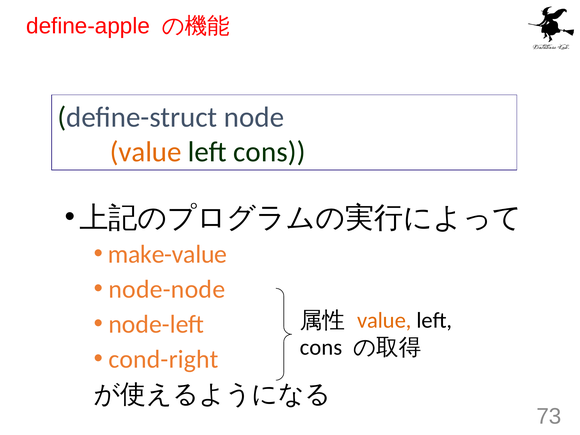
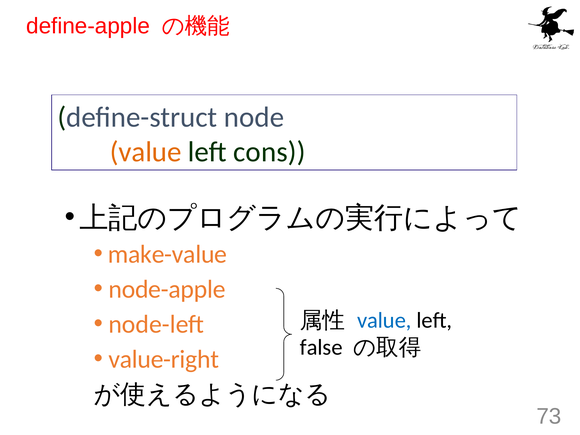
node-node: node-node -> node-apple (167, 289)
value colour: orange -> blue (384, 320)
cons: cons -> false (321, 348)
cond-right: cond-right -> value-right (164, 359)
